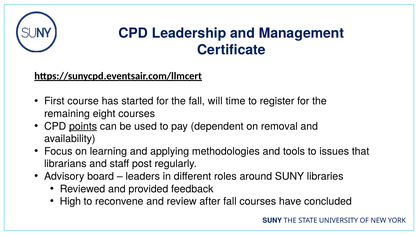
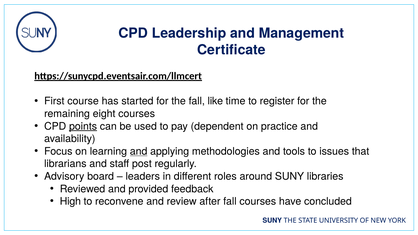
will: will -> like (215, 101)
removal: removal -> practice (279, 126)
and underline: none -> present (139, 151)
